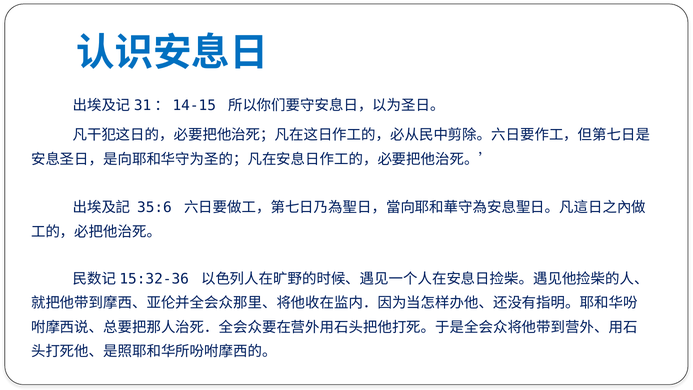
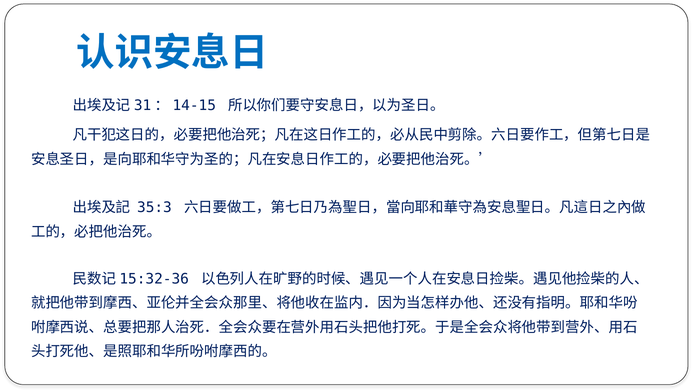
35:6: 35:6 -> 35:3 (154, 208)
